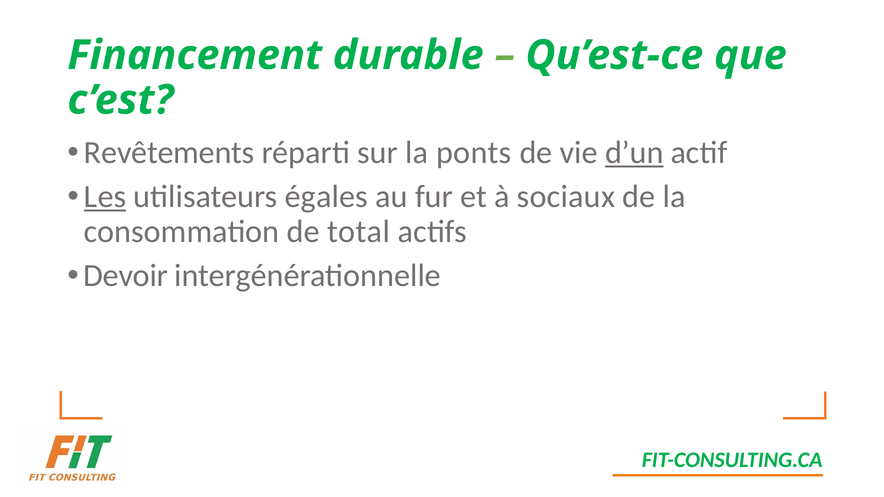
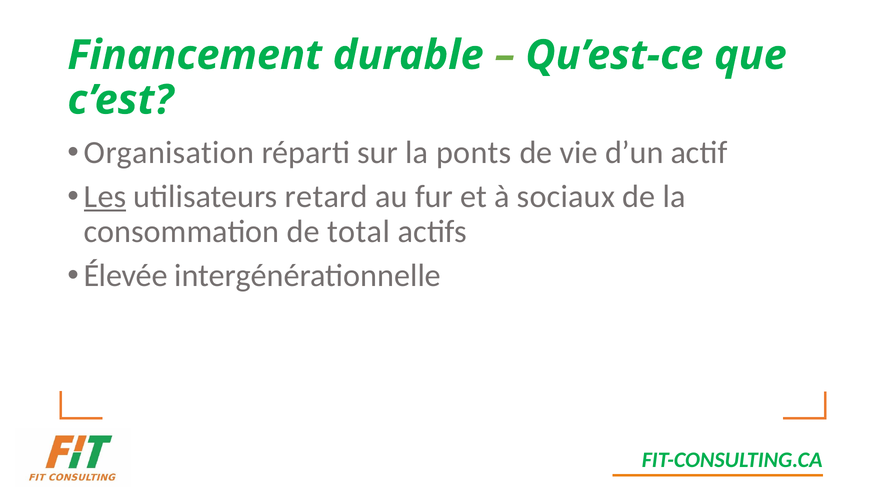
Revêtements: Revêtements -> Organisation (169, 153)
d’un underline: present -> none (634, 153)
égales: égales -> retard (326, 197)
Devoir: Devoir -> Élevée (126, 276)
